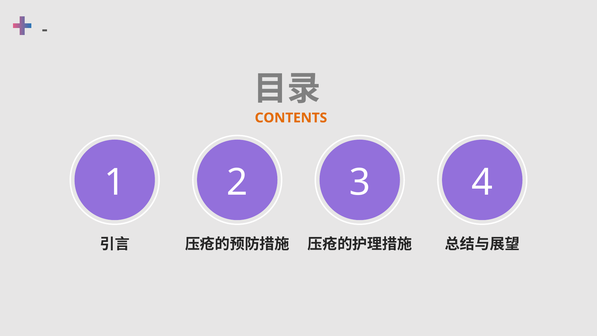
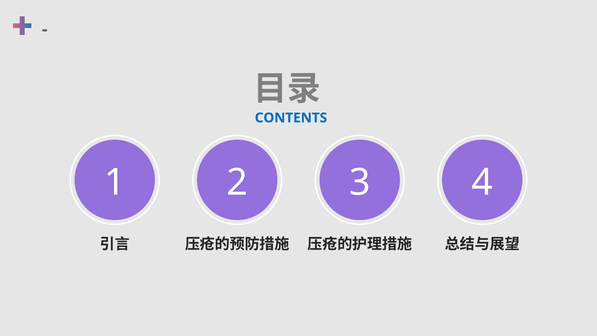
CONTENTS colour: orange -> blue (291, 118)
